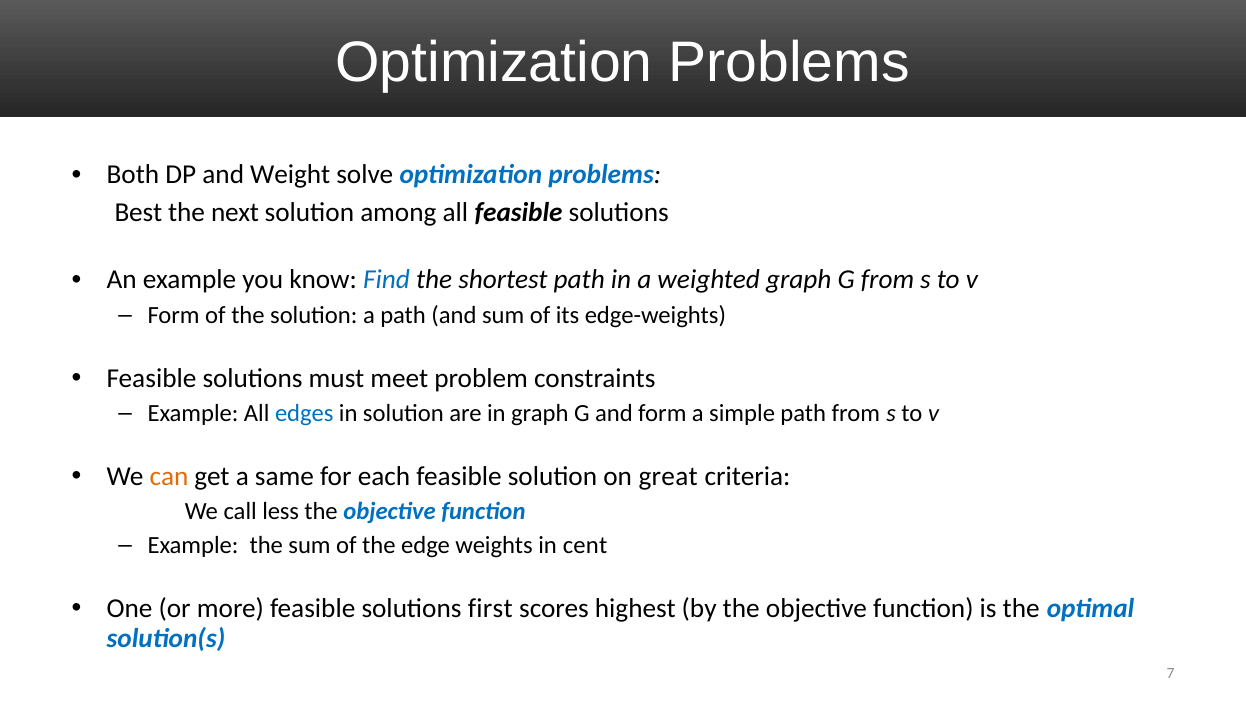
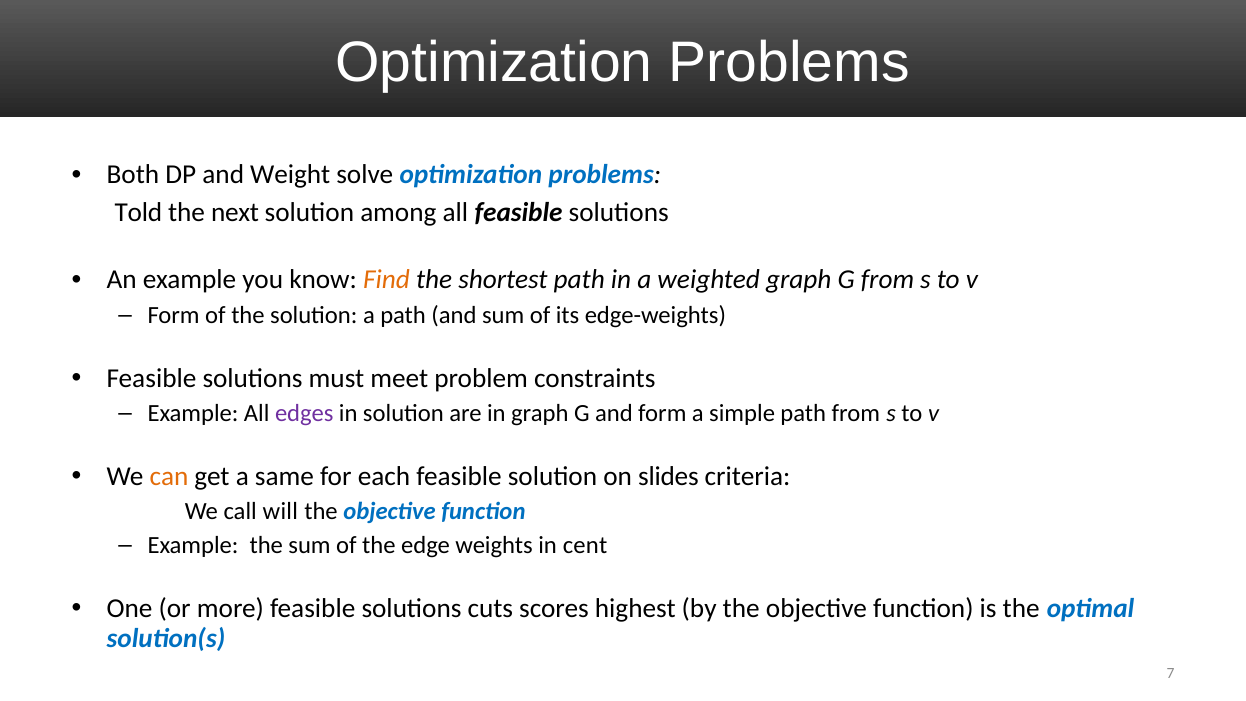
Best: Best -> Told (138, 213)
Find colour: blue -> orange (387, 280)
edges colour: blue -> purple (304, 413)
great: great -> slides (668, 476)
less: less -> will (280, 512)
first: first -> cuts (490, 609)
